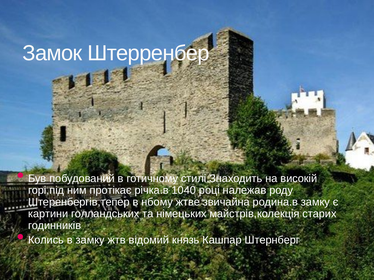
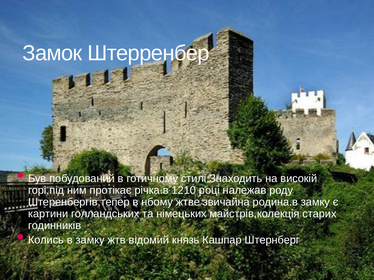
1040: 1040 -> 1210 (184, 191)
